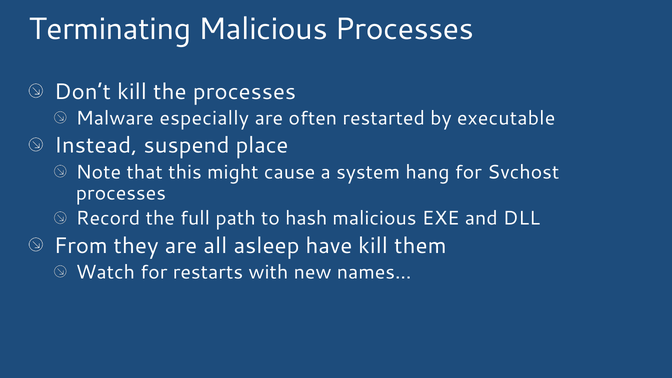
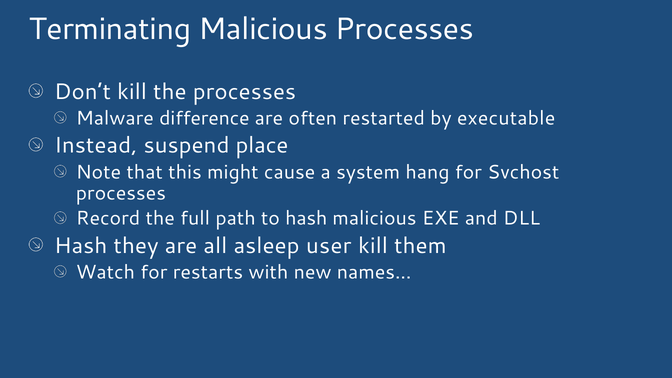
especially: especially -> difference (204, 118)
From: From -> Hash (81, 246)
have: have -> user (329, 246)
